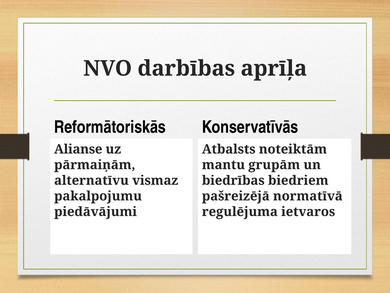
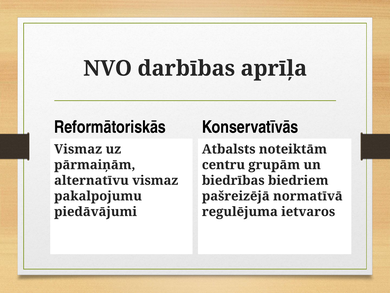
Alianse: Alianse -> Vismaz (78, 149)
mantu: mantu -> centru (223, 165)
